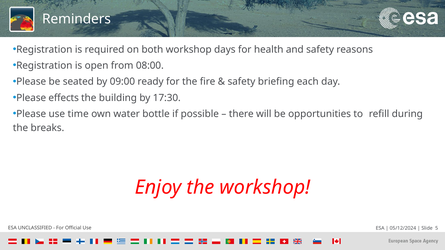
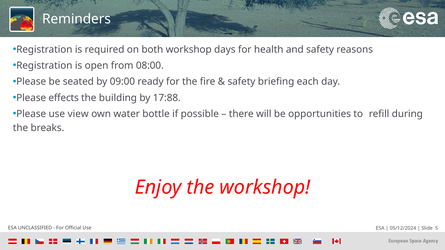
17:30: 17:30 -> 17:88 (167, 98)
time: time -> view (78, 114)
